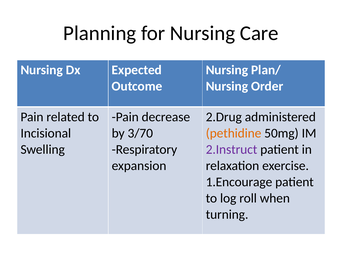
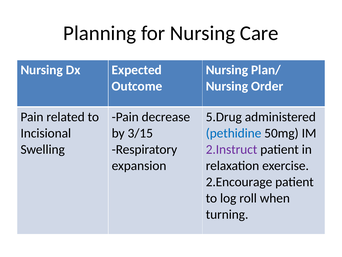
2.Drug: 2.Drug -> 5.Drug (224, 117)
3/70: 3/70 -> 3/15 (140, 133)
pethidine colour: orange -> blue (234, 133)
1.Encourage: 1.Encourage -> 2.Encourage (239, 182)
